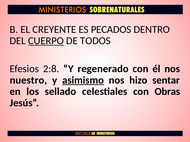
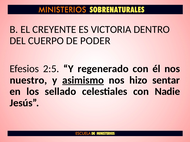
PECADOS: PECADOS -> VICTORIA (111, 30)
CUERPO underline: present -> none (46, 41)
TODOS: TODOS -> PODER (95, 41)
2:8: 2:8 -> 2:5 (51, 69)
Obras: Obras -> Nadie (167, 92)
